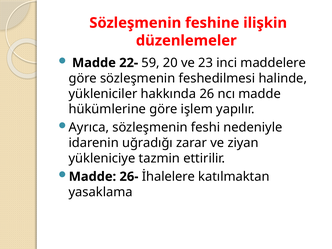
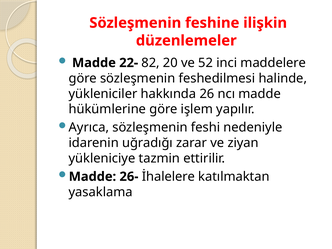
59: 59 -> 82 (151, 63)
23: 23 -> 52 (206, 63)
